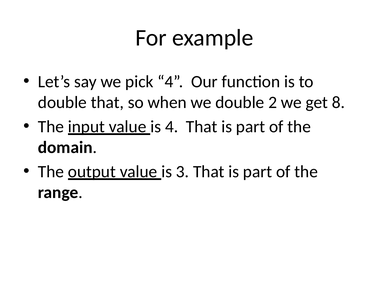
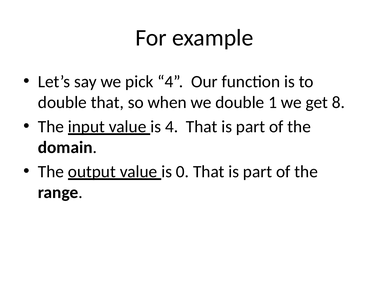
2: 2 -> 1 (273, 102)
3: 3 -> 0 (183, 172)
